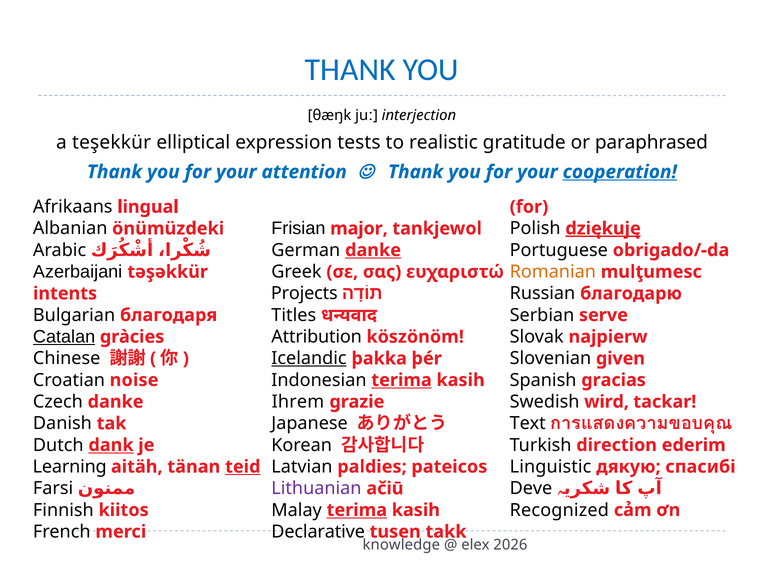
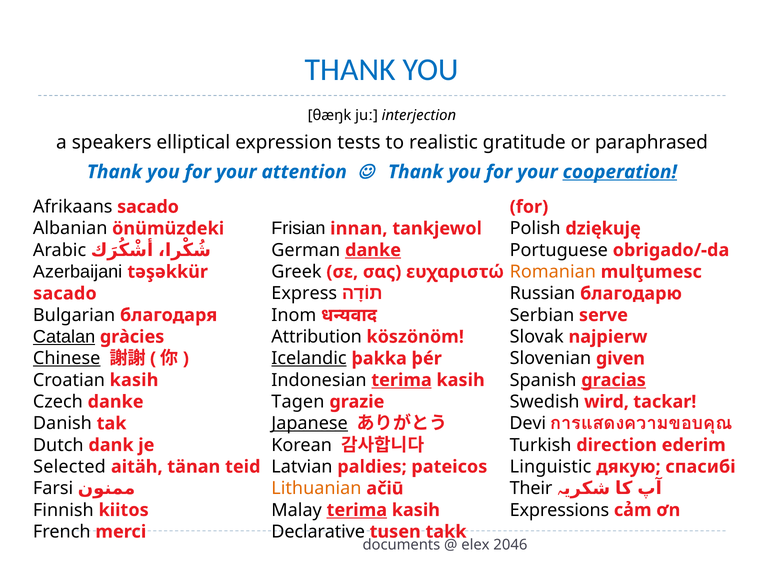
teşekkür: teşekkür -> speakers (112, 143)
Afrikaans lingual: lingual -> sacado (148, 207)
major: major -> innan (359, 229)
dziękuję underline: present -> none (603, 229)
Projects: Projects -> Express (304, 293)
intents: intents -> sacado (65, 293)
Titles: Titles -> Inom (294, 315)
Chinese underline: none -> present (67, 358)
Croatian noise: noise -> kasih (134, 380)
gracias underline: none -> present (614, 380)
Ihrem: Ihrem -> Tagen (298, 402)
Japanese underline: none -> present (310, 423)
Text: Text -> Devi (528, 423)
dank underline: present -> none (111, 445)
Learning: Learning -> Selected (70, 467)
teid underline: present -> none (243, 467)
Lithuanian colour: purple -> orange (316, 488)
Deve: Deve -> Their (531, 488)
Recognized: Recognized -> Expressions (559, 510)
knowledge: knowledge -> documents (401, 545)
2026: 2026 -> 2046 (510, 545)
